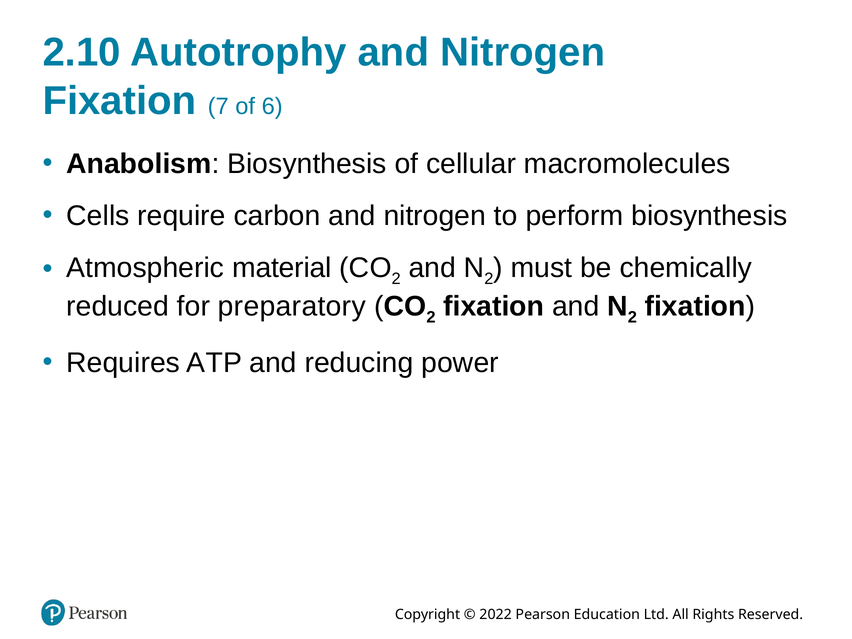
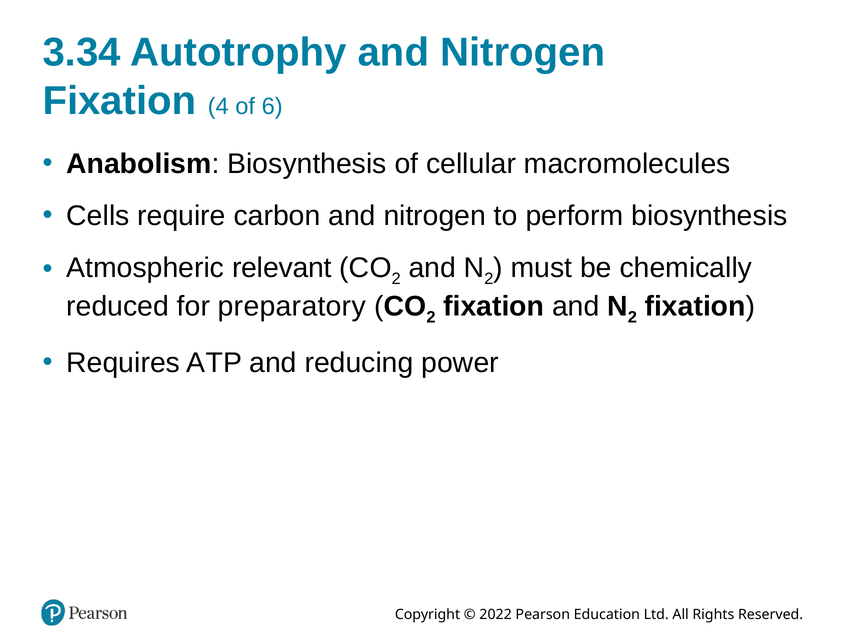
2.10: 2.10 -> 3.34 (82, 53)
7: 7 -> 4 (218, 106)
material: material -> relevant (282, 268)
